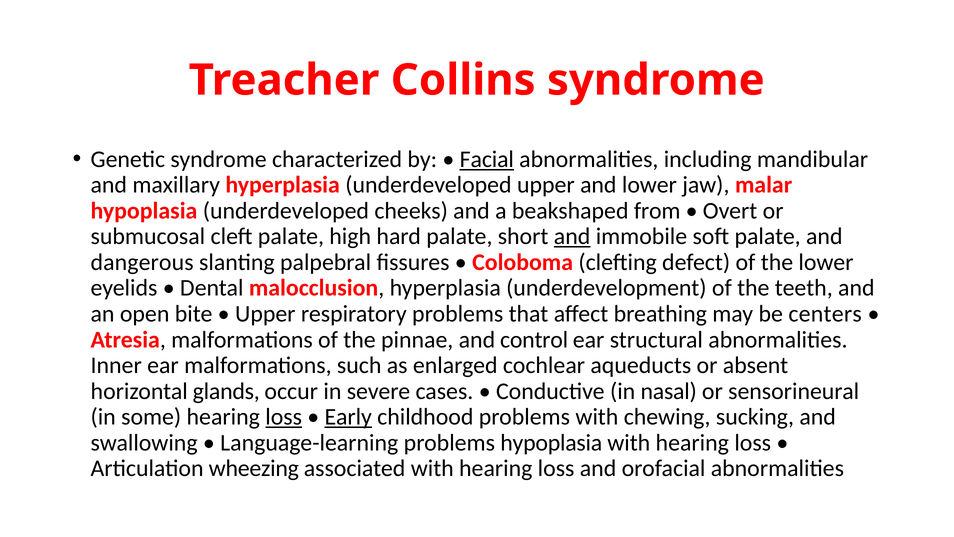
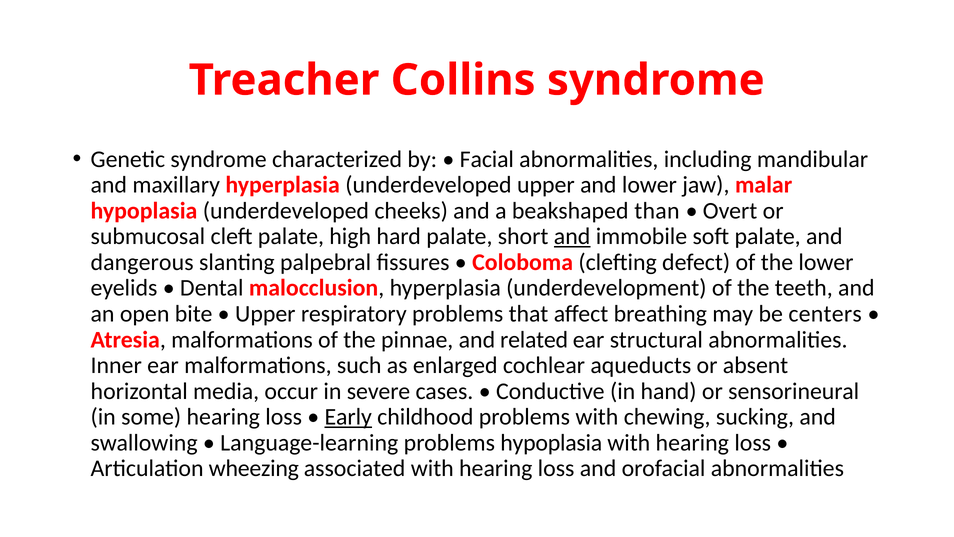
Facial underline: present -> none (487, 159)
from: from -> than (657, 211)
control: control -> related (534, 339)
glands: glands -> media (226, 391)
nasal: nasal -> hand (669, 391)
loss underline: present -> none (284, 417)
